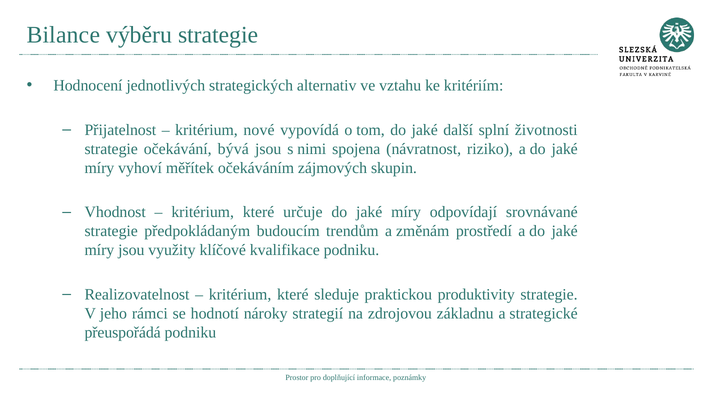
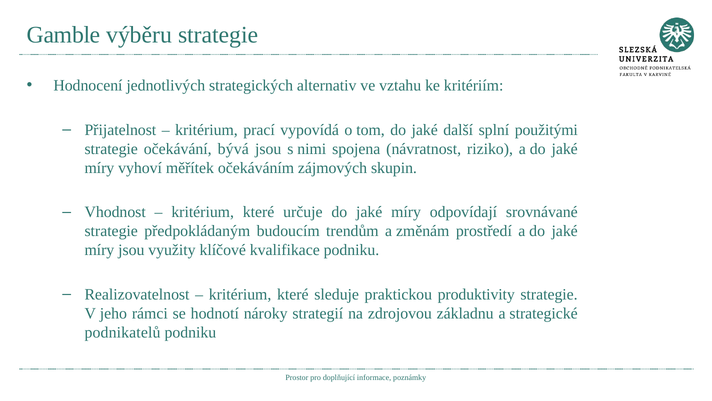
Bilance: Bilance -> Gamble (64, 35)
nové: nové -> prací (259, 130)
životnosti: životnosti -> použitými (546, 130)
přeuspořádá: přeuspořádá -> podnikatelů (122, 332)
